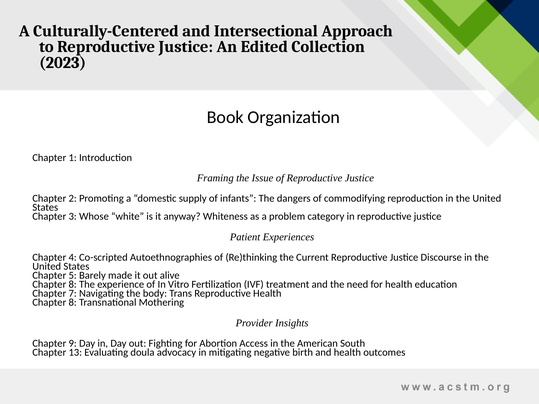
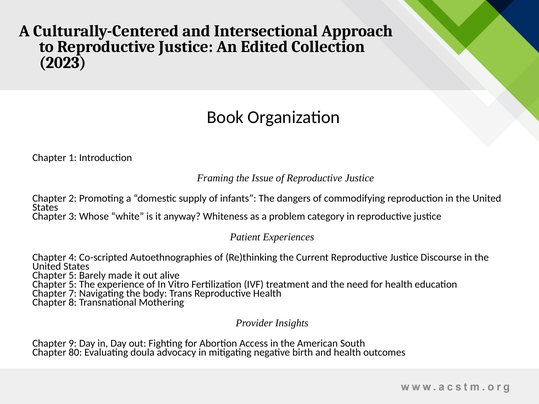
8: 8 -> 5 (73, 285)
13: 13 -> 80 (75, 353)
